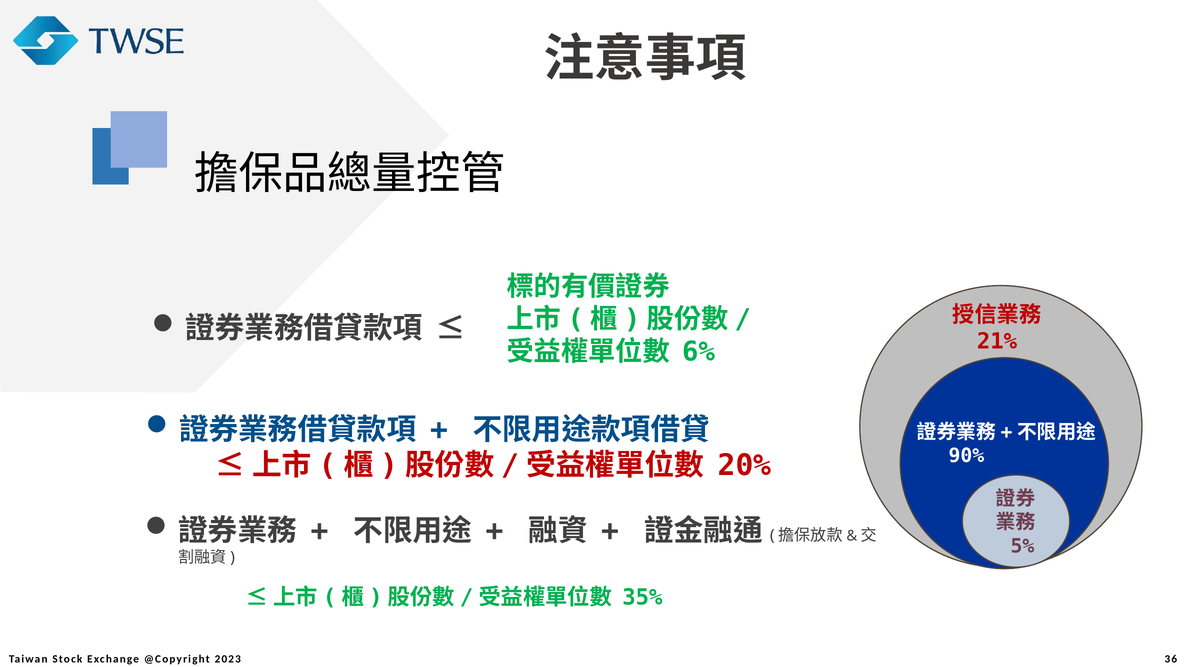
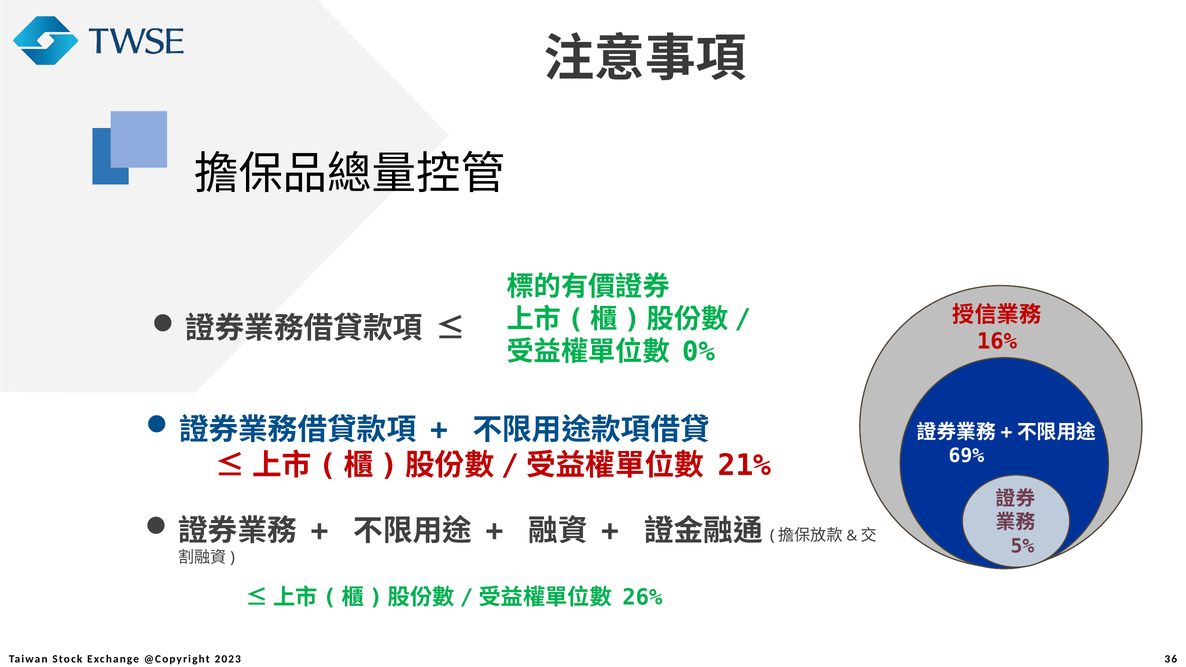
21%: 21% -> 16% (997, 341)
6%: 6% -> 0% (699, 352)
90%: 90% -> 69% (966, 456)
20%: 20% -> 21% (745, 466)
35%: 35% -> 26% (642, 598)
